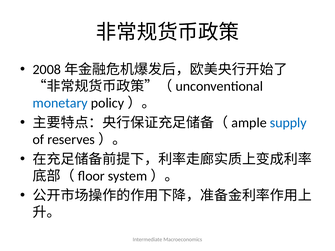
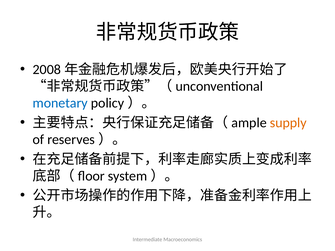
supply colour: blue -> orange (288, 123)
